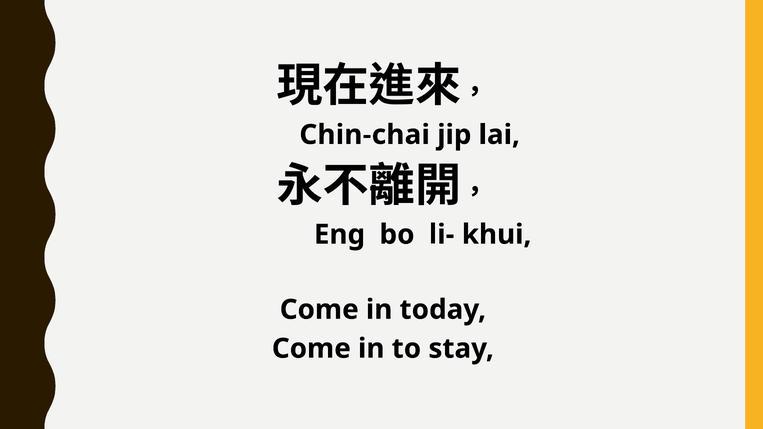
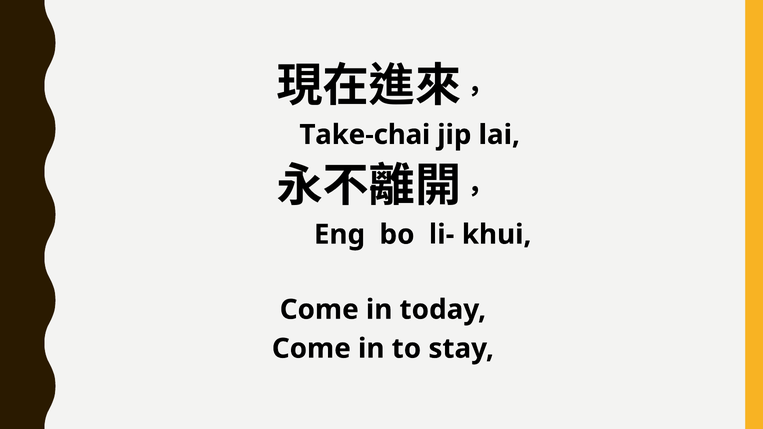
Chin-chai: Chin-chai -> Take-chai (365, 135)
